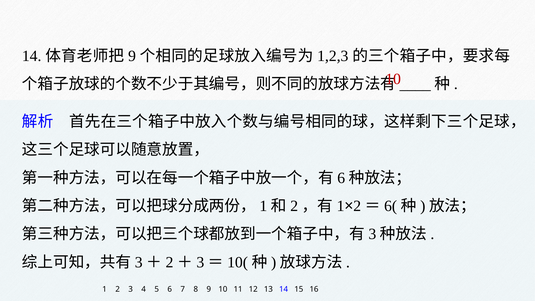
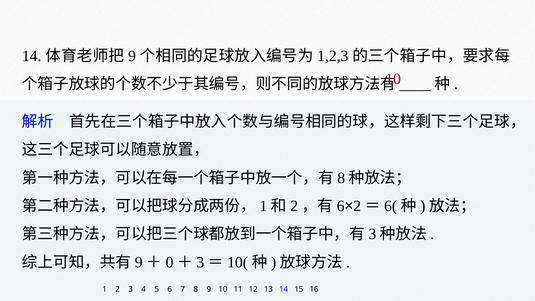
6: 6 -> 8 (341, 178)
1: 1 -> 6 (341, 206)
3: 3 -> 9 (139, 262)
2: 2 -> 0 (170, 262)
